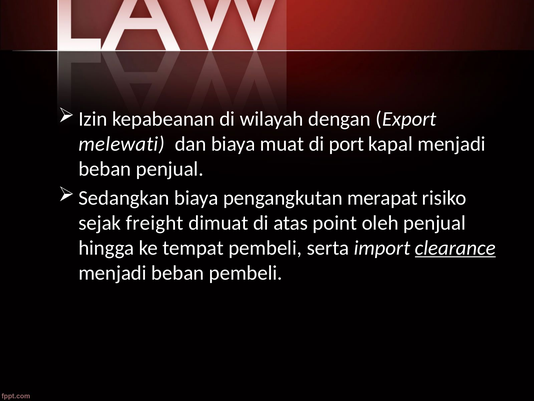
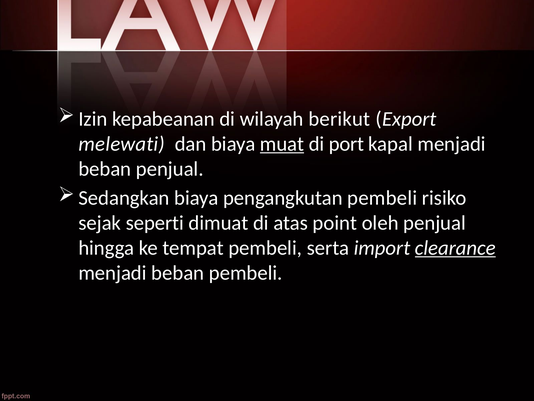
dengan: dengan -> berikut (339, 119)
muat underline: none -> present (282, 144)
pengangkutan merapat: merapat -> pembeli (382, 198)
freight: freight -> seperti (155, 223)
